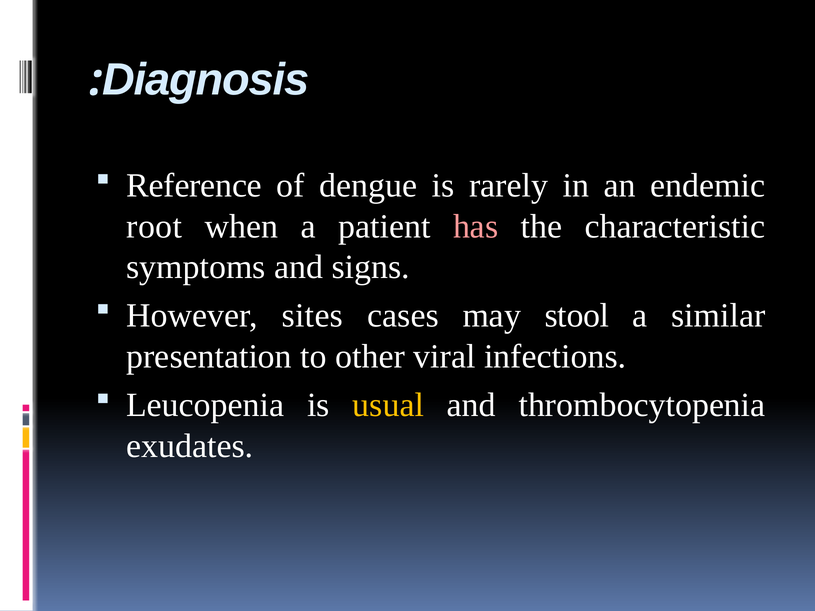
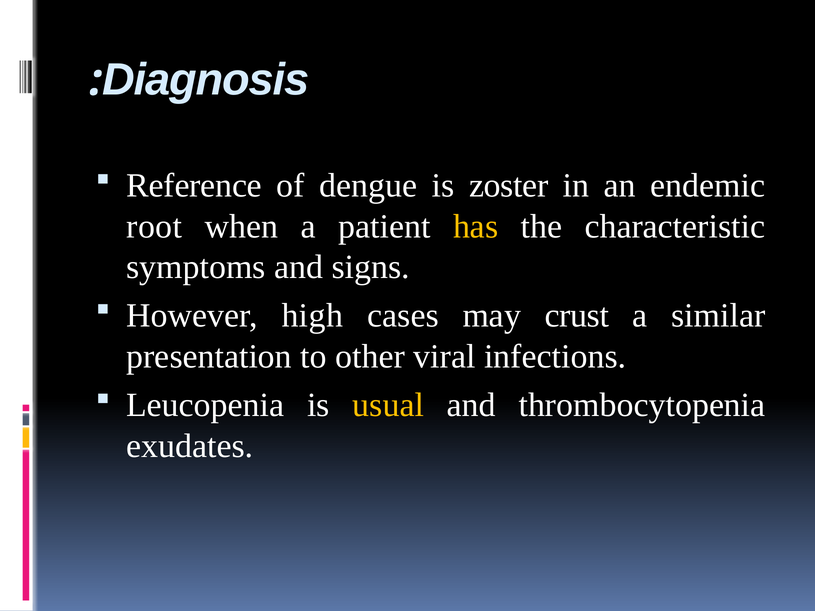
rarely: rarely -> zoster (509, 186)
has colour: pink -> yellow (476, 226)
sites: sites -> high (312, 316)
stool: stool -> crust (577, 316)
